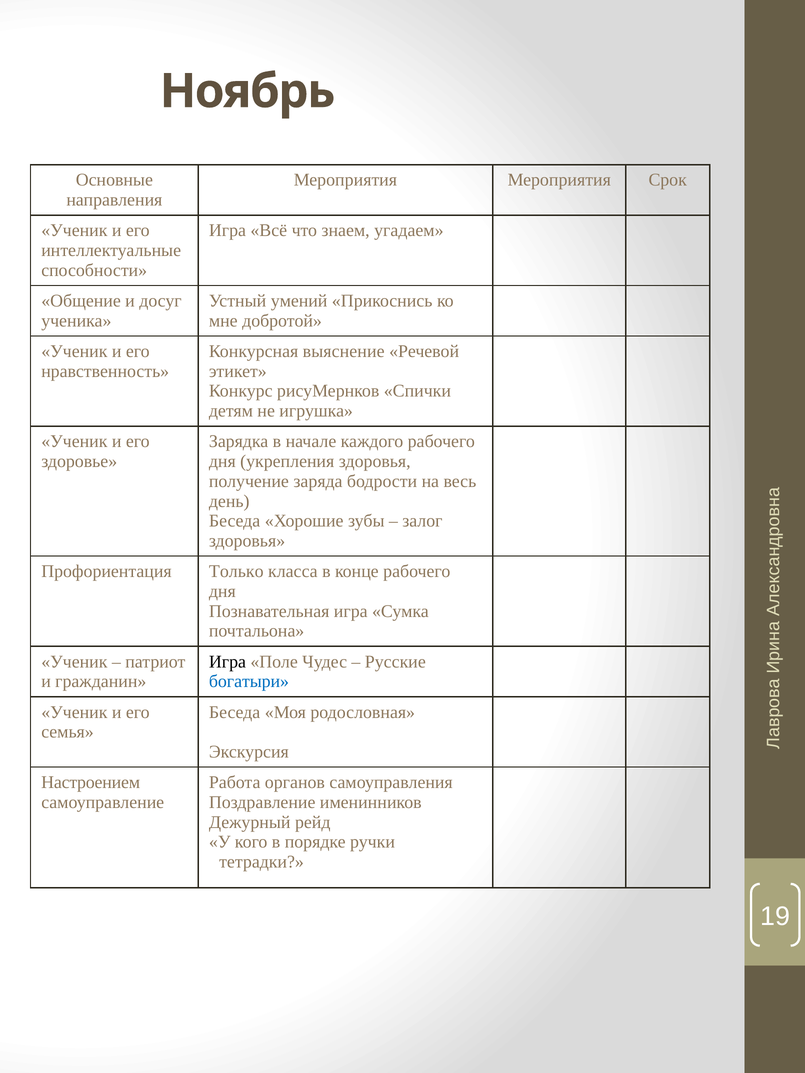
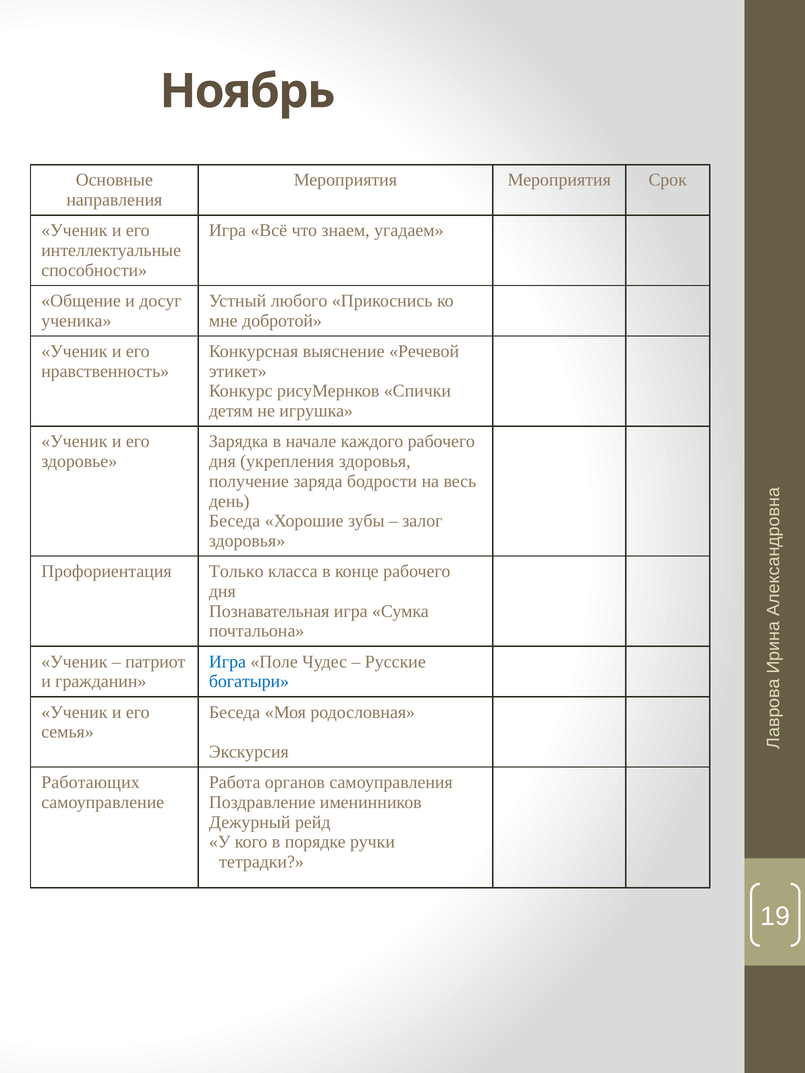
умений: умений -> любого (299, 301)
Игра colour: black -> blue (227, 662)
Настроением: Настроением -> Работающих (91, 783)
